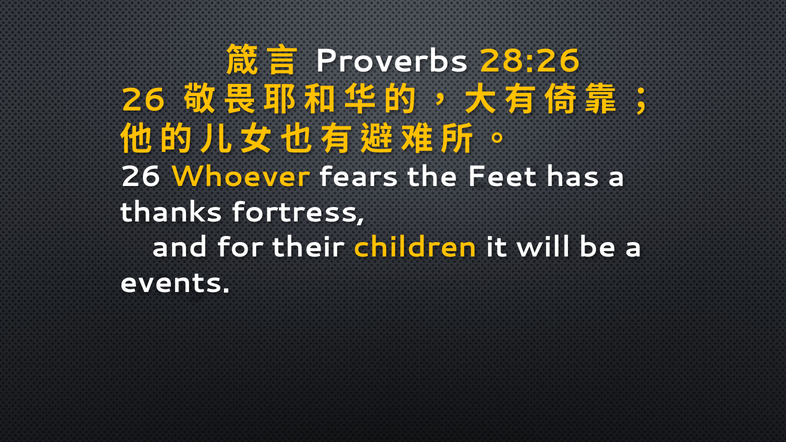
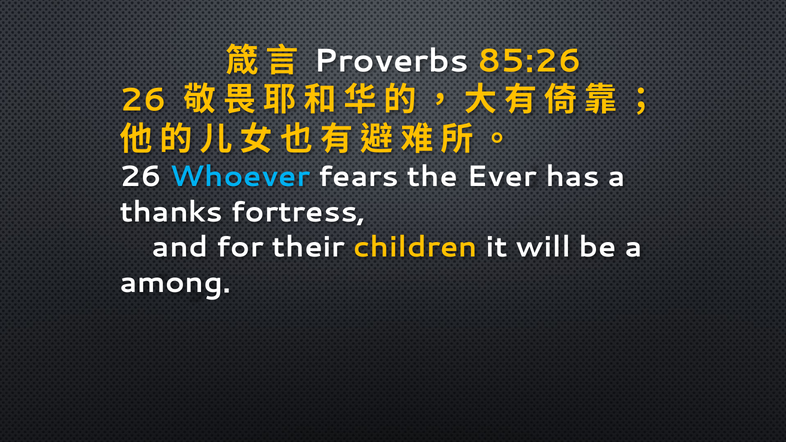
28:26: 28:26 -> 85:26 (530, 61)
Whoever colour: yellow -> light blue (240, 177)
Feet: Feet -> Ever (502, 177)
events: events -> among (175, 283)
